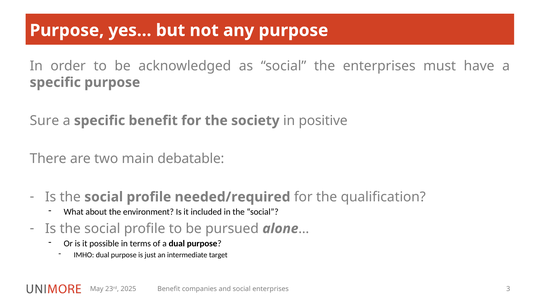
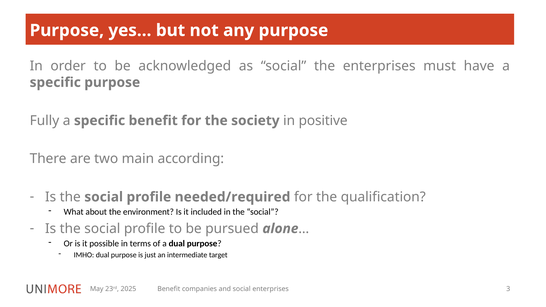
Sure: Sure -> Fully (44, 121)
debatable: debatable -> according (191, 159)
